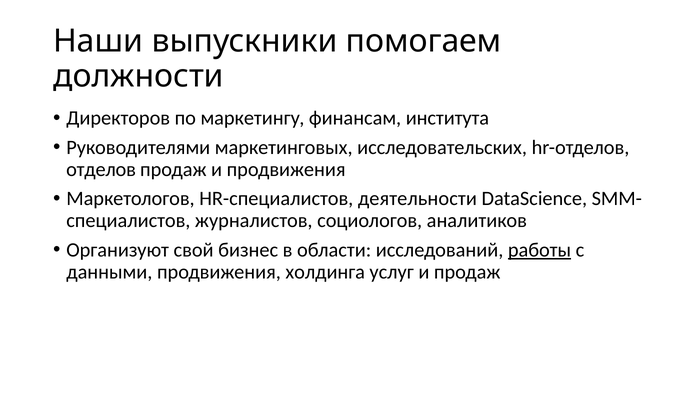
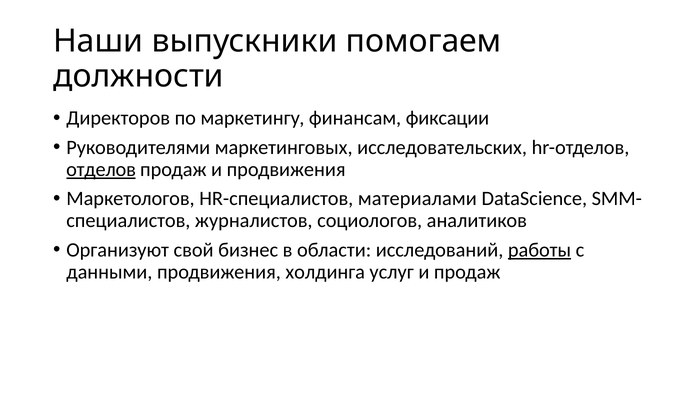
института: института -> фиксации (447, 118)
отделов underline: none -> present (101, 169)
деятельности: деятельности -> материалами (417, 199)
